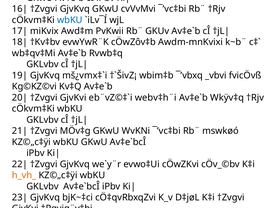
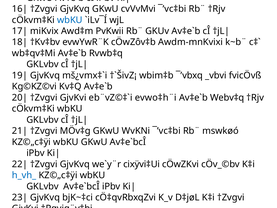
webv‡h¨i: webv‡h¨i -> evwo‡h¨i (156, 97)
Wkÿv‡q: Wkÿv‡q -> Webv‡q (227, 97)
evwo‡Ui: evwo‡Ui -> cixÿvi‡Ui (142, 164)
h_vh_ colour: orange -> blue (24, 175)
